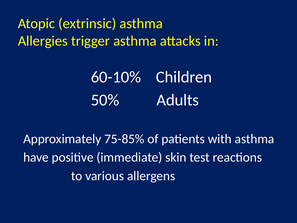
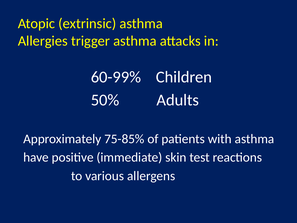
60-10%: 60-10% -> 60-99% (116, 77)
